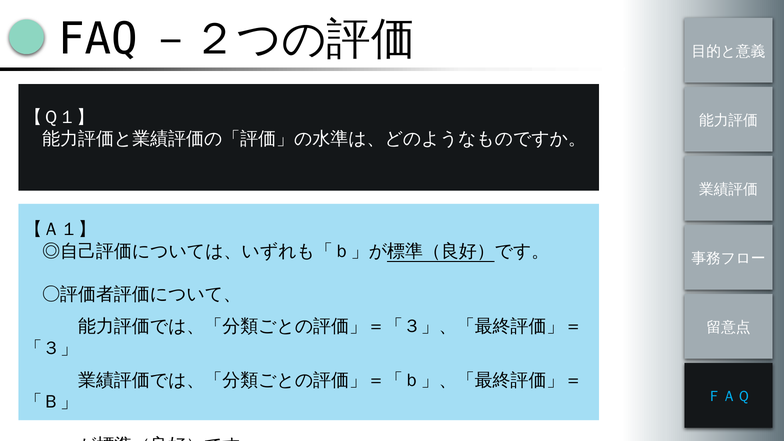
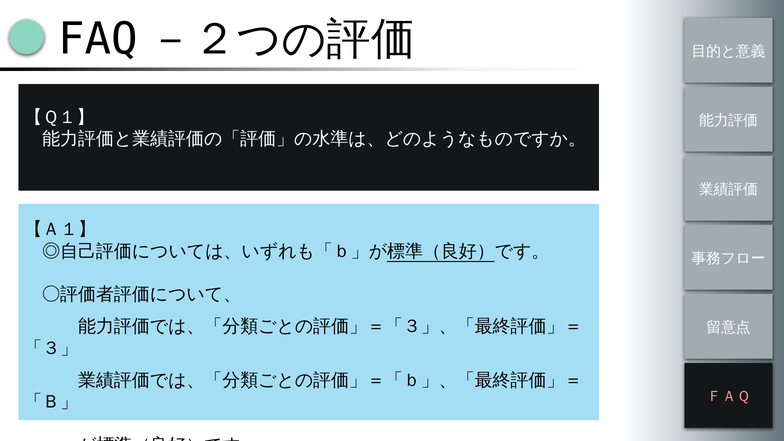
ＦＡＱ colour: light blue -> pink (729, 396)
